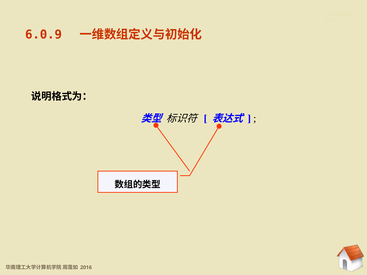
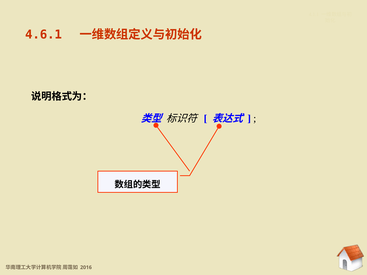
6.0.9: 6.0.9 -> 4.6.1 (44, 34)
